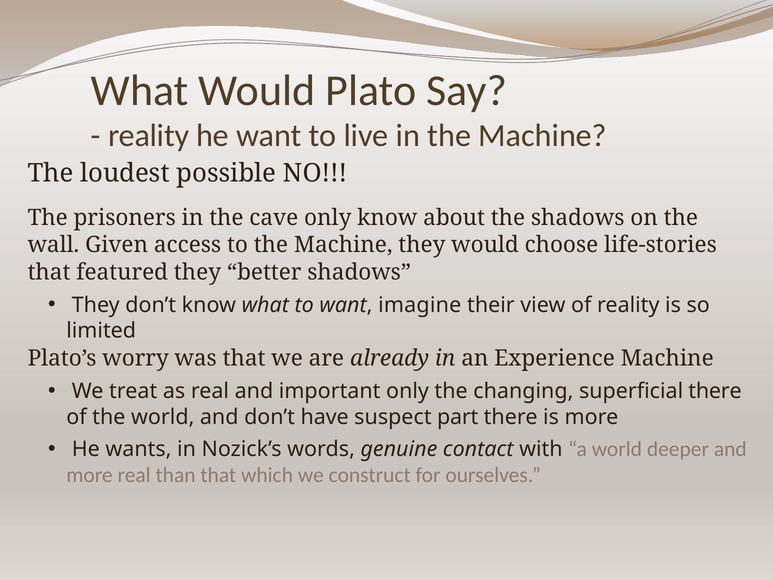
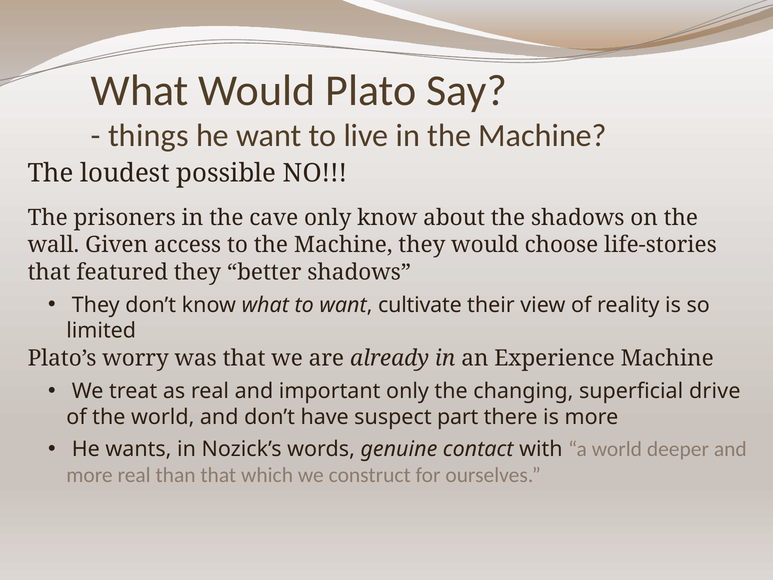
reality: reality -> things (148, 135)
imagine: imagine -> cultivate (420, 305)
superficial there: there -> drive (715, 391)
